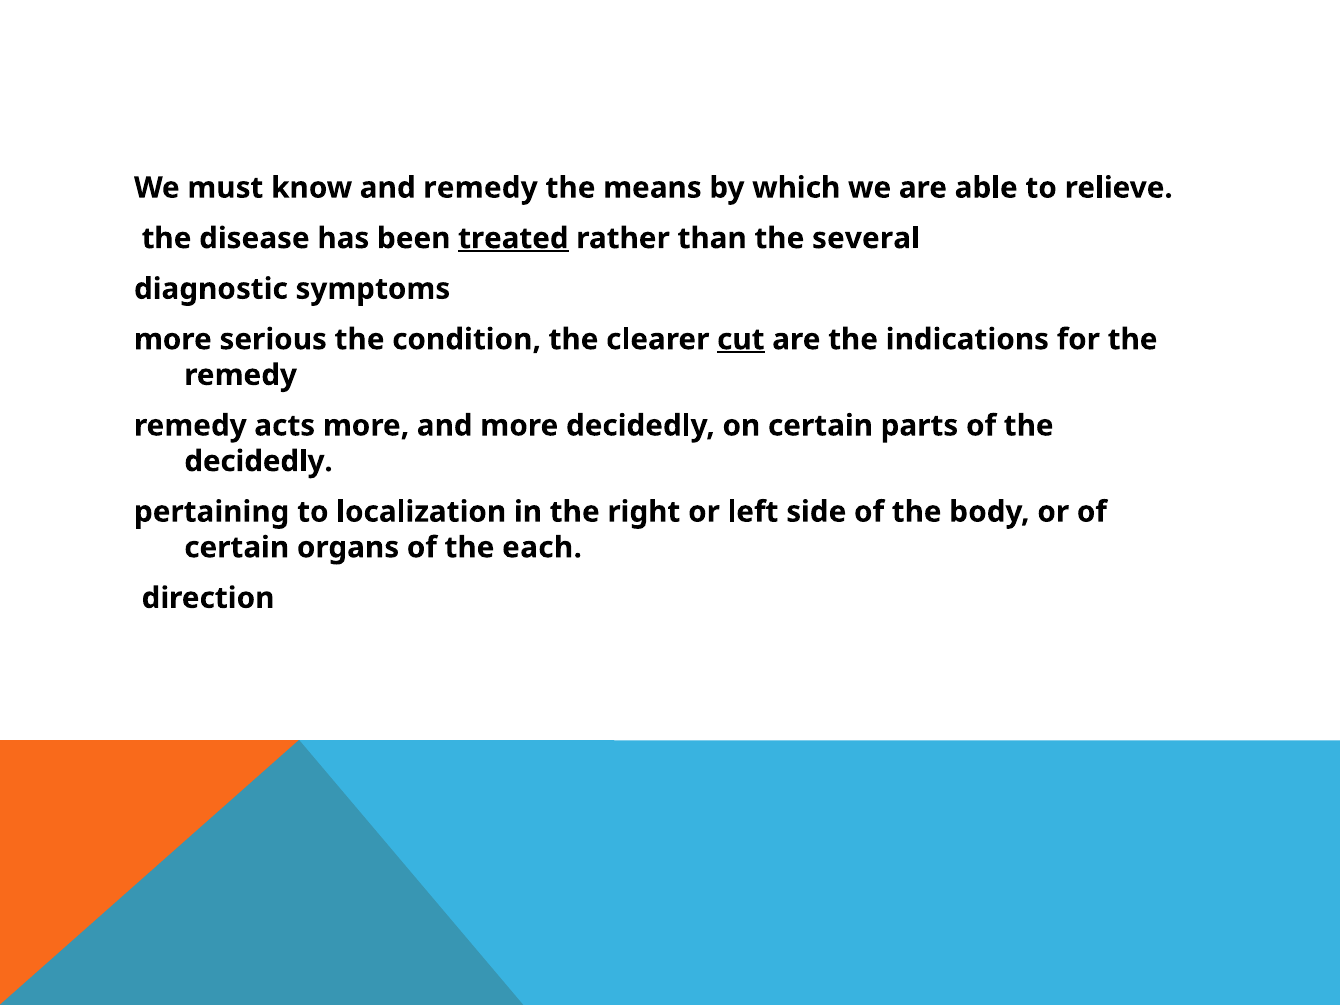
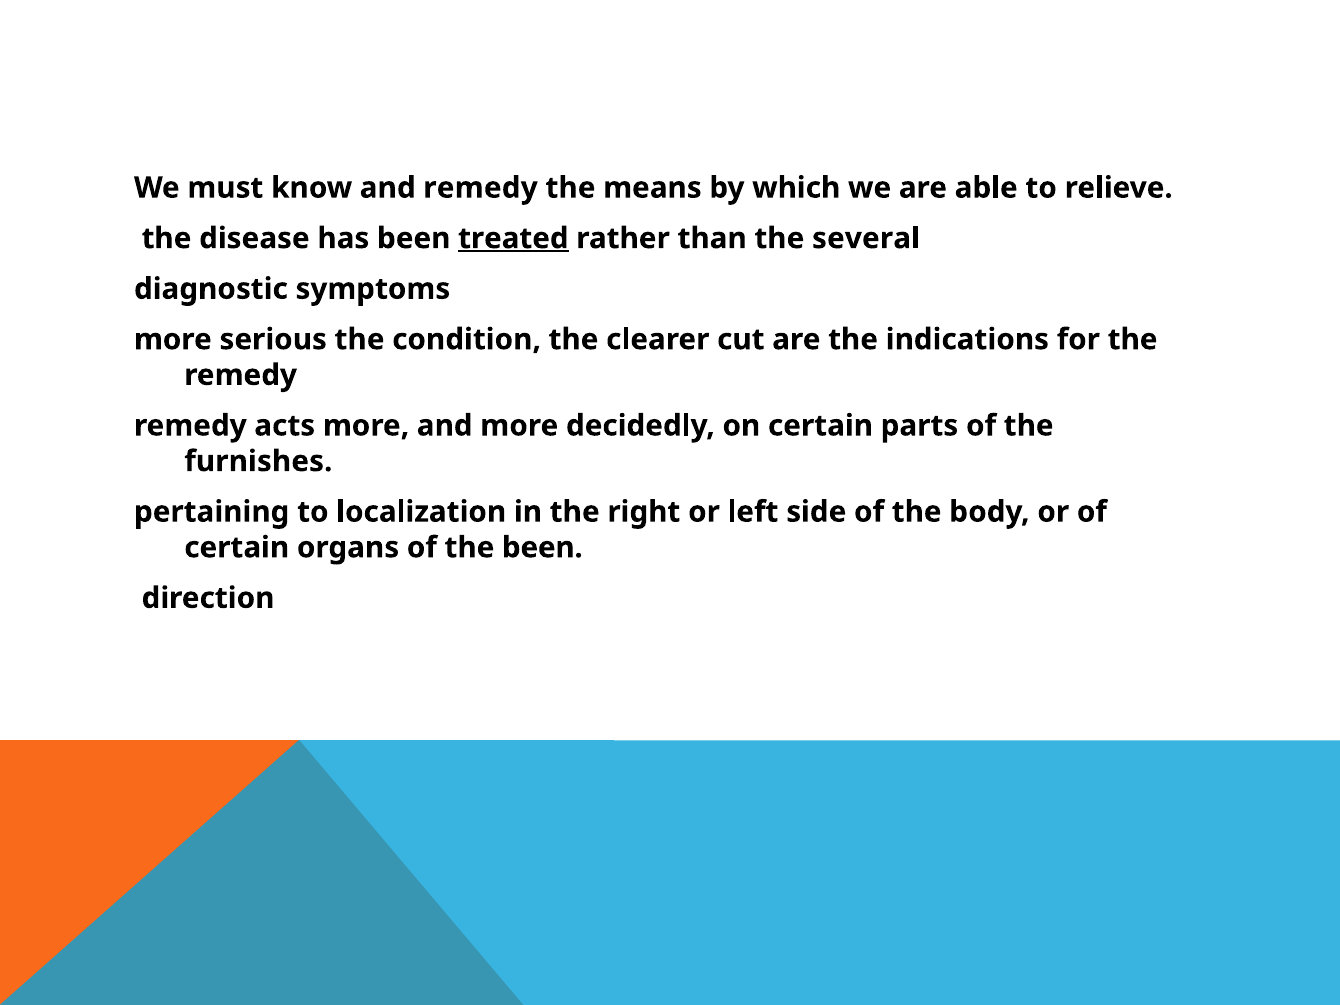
cut underline: present -> none (741, 339)
decidedly: decidedly -> furnishes (258, 461)
the each: each -> been (542, 548)
